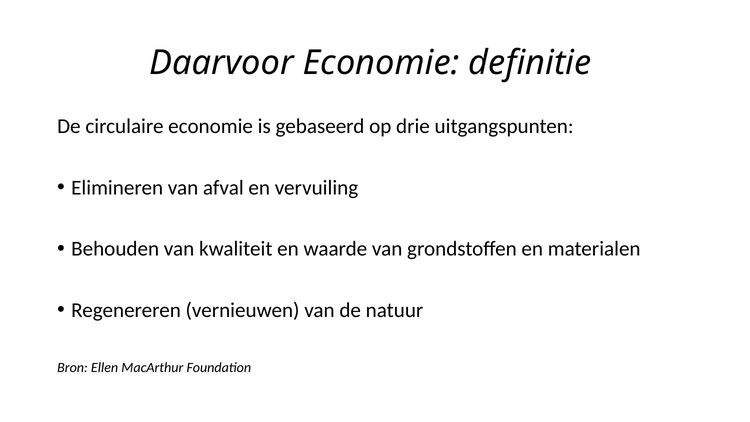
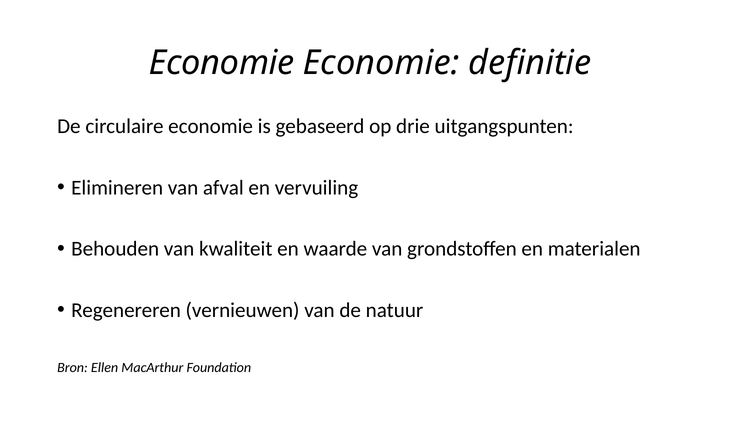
Daarvoor: Daarvoor -> Economie (222, 63)
